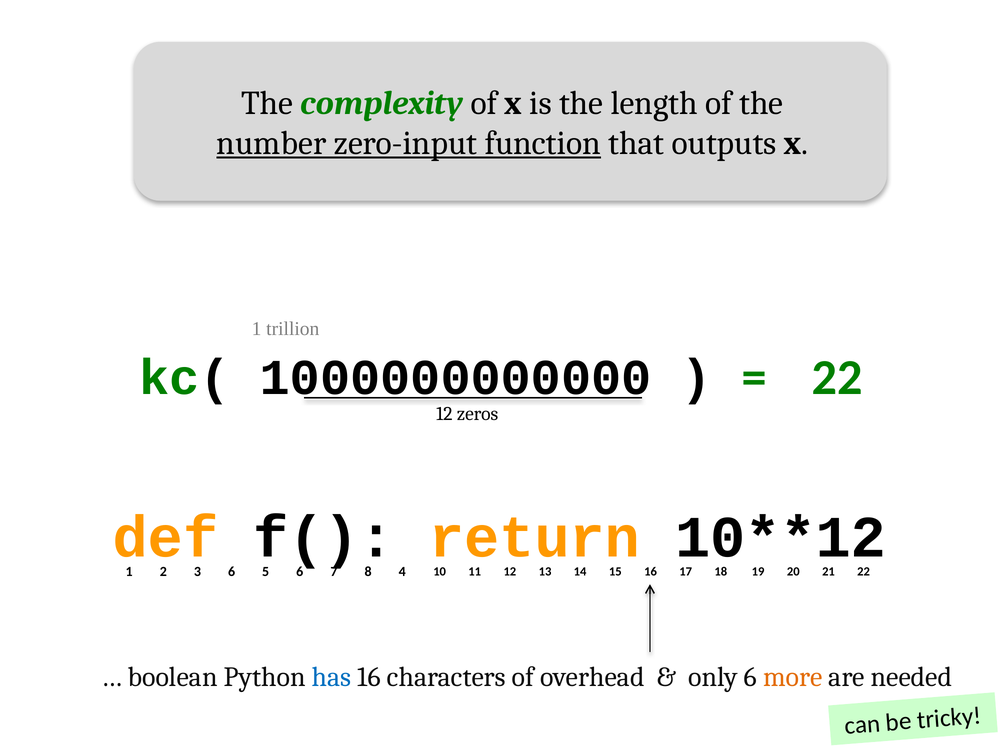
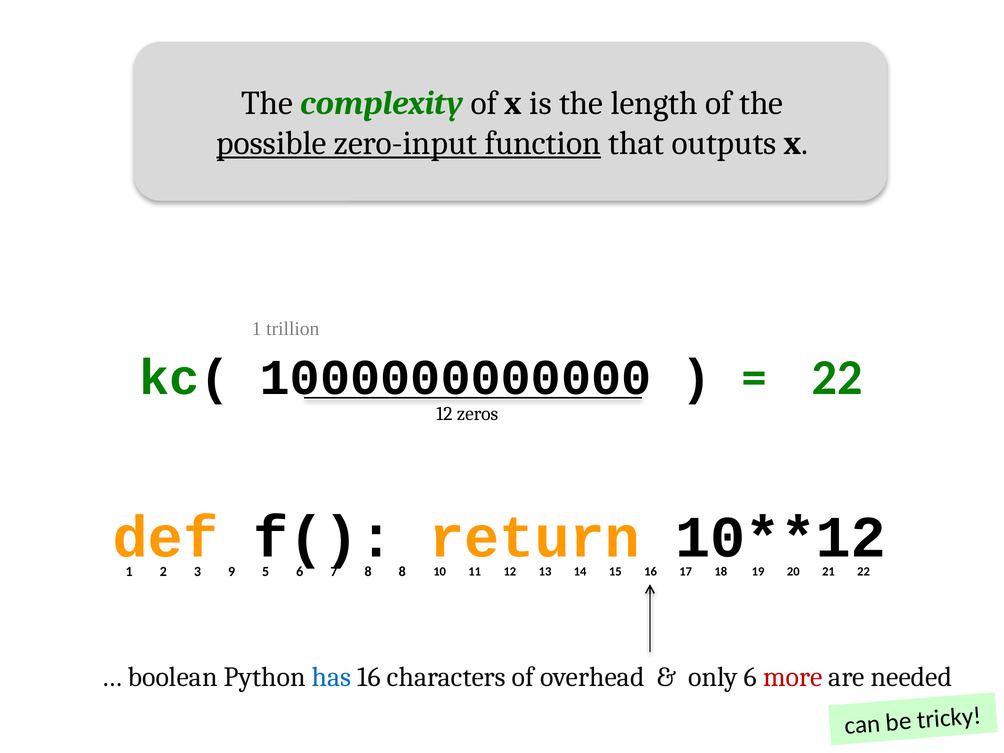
number: number -> possible (271, 143)
6: 6 -> 9 (232, 572)
4: 4 -> 8 (402, 572)
more colour: orange -> red (793, 677)
